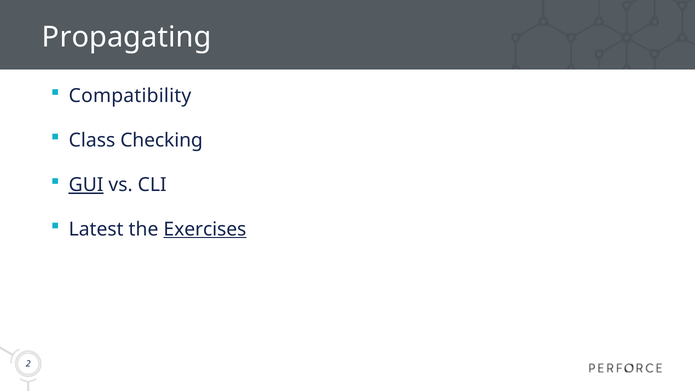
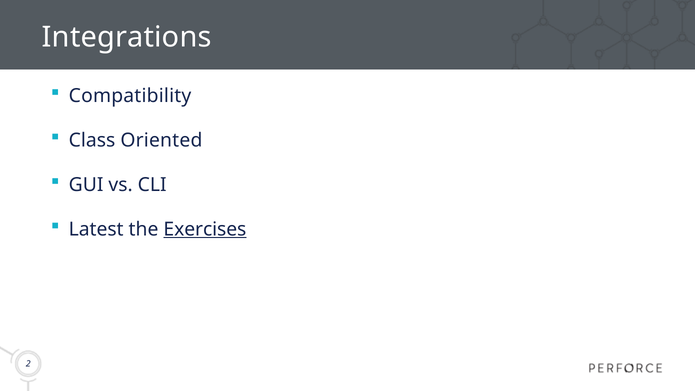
Propagating: Propagating -> Integrations (127, 37)
Checking: Checking -> Oriented (161, 140)
GUI underline: present -> none (86, 185)
